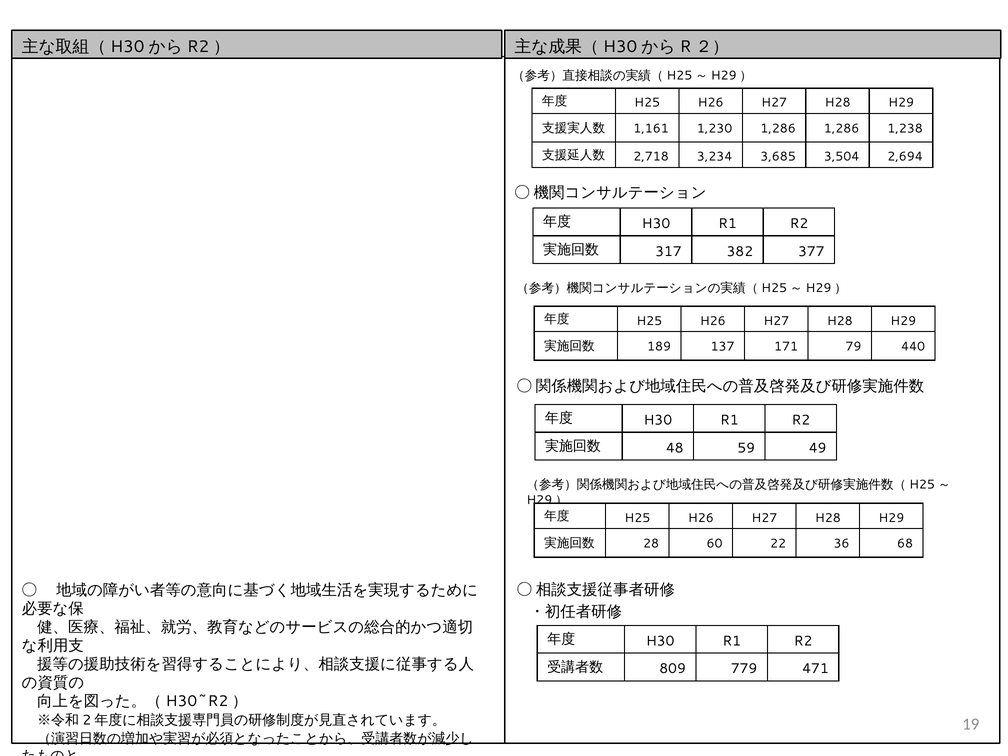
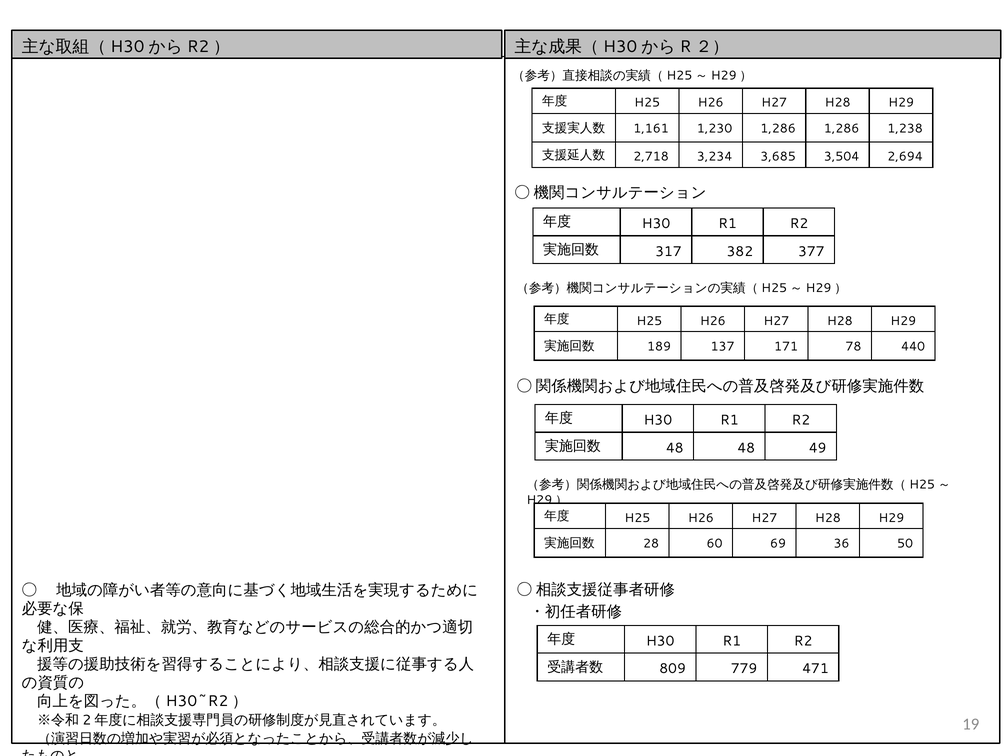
79: 79 -> 78 (853, 347)
48 59: 59 -> 48 (746, 448)
22: 22 -> 69 (778, 544)
68: 68 -> 50 (905, 544)
